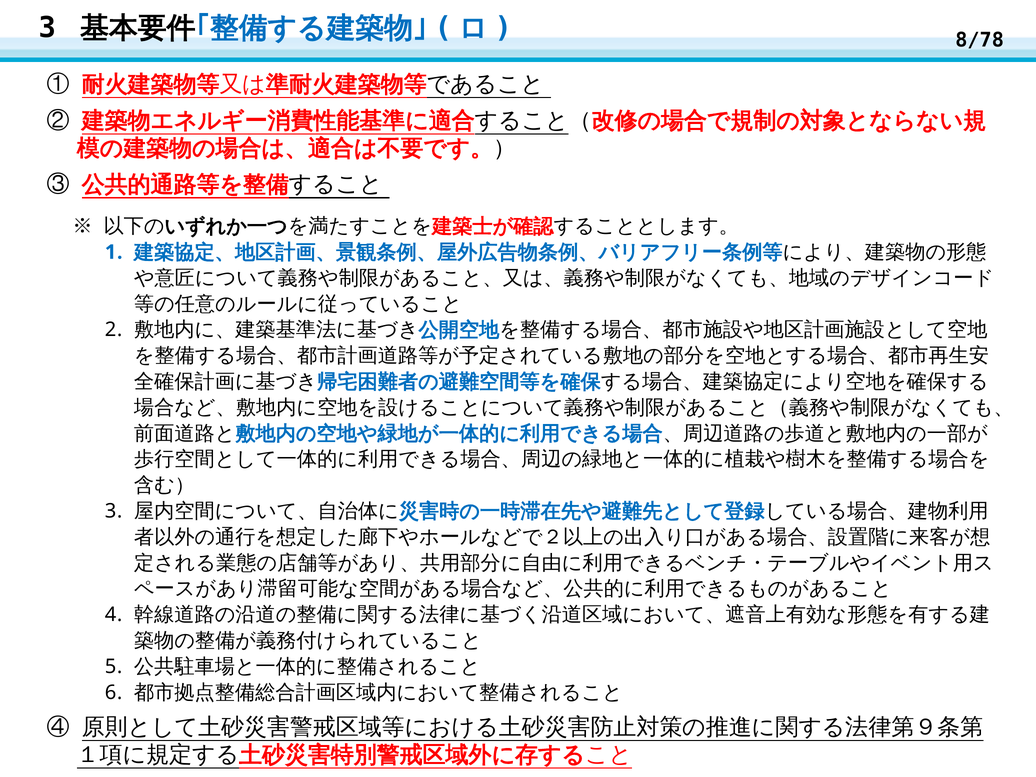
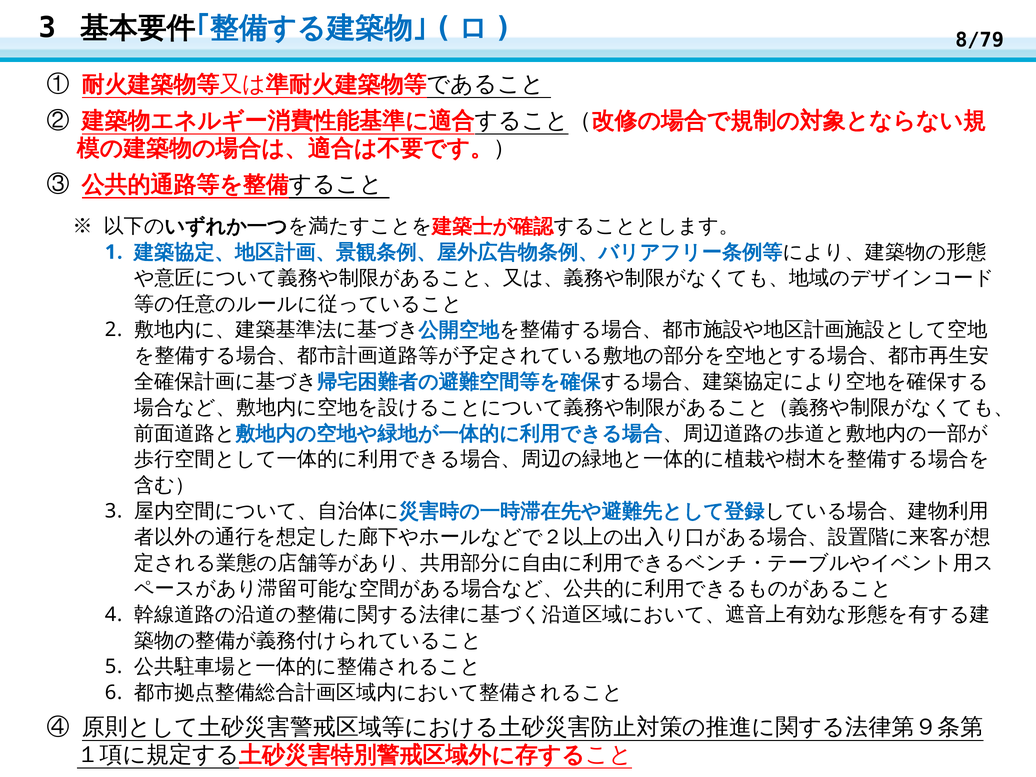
8/78: 8/78 -> 8/79 (980, 40)
